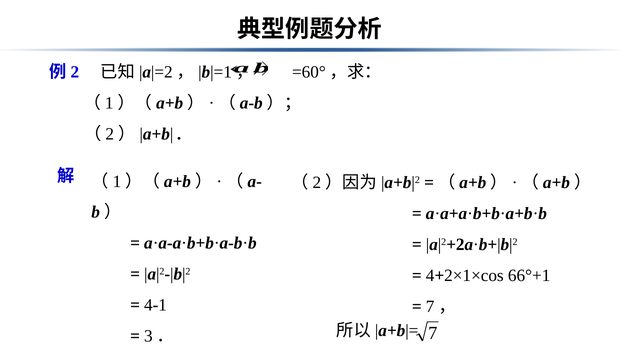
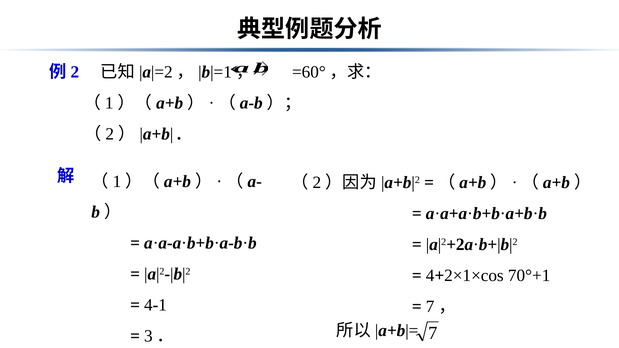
66°+1: 66°+1 -> 70°+1 (529, 276)
